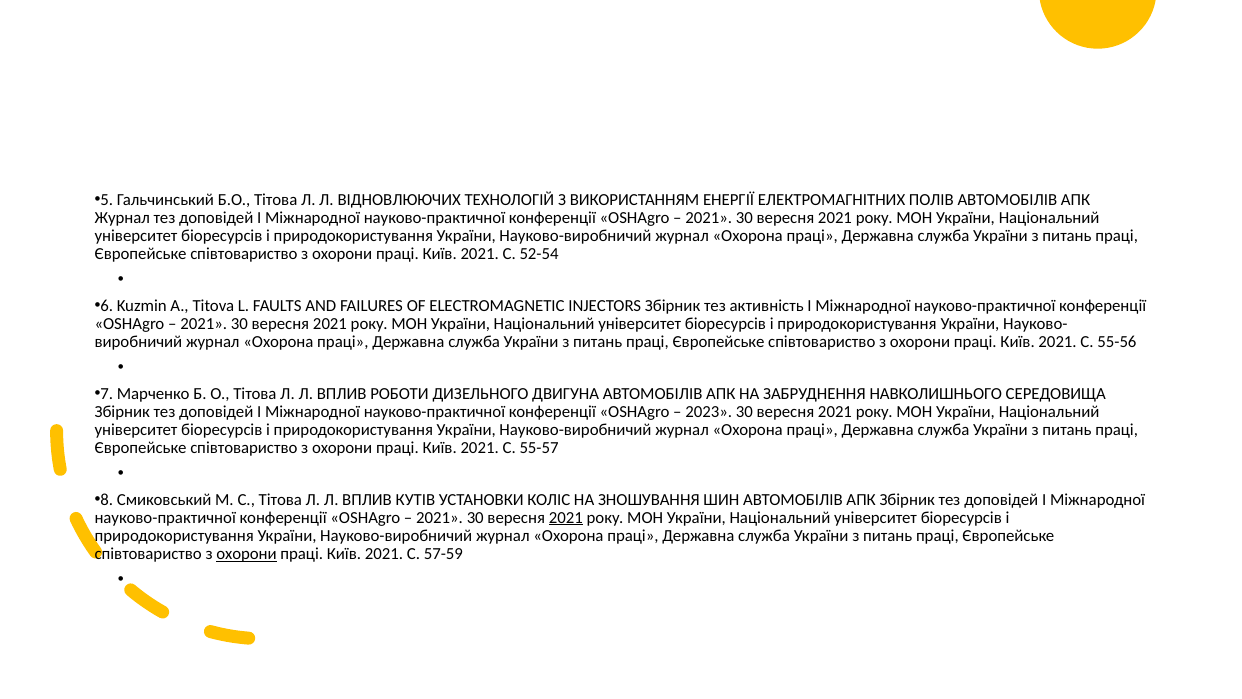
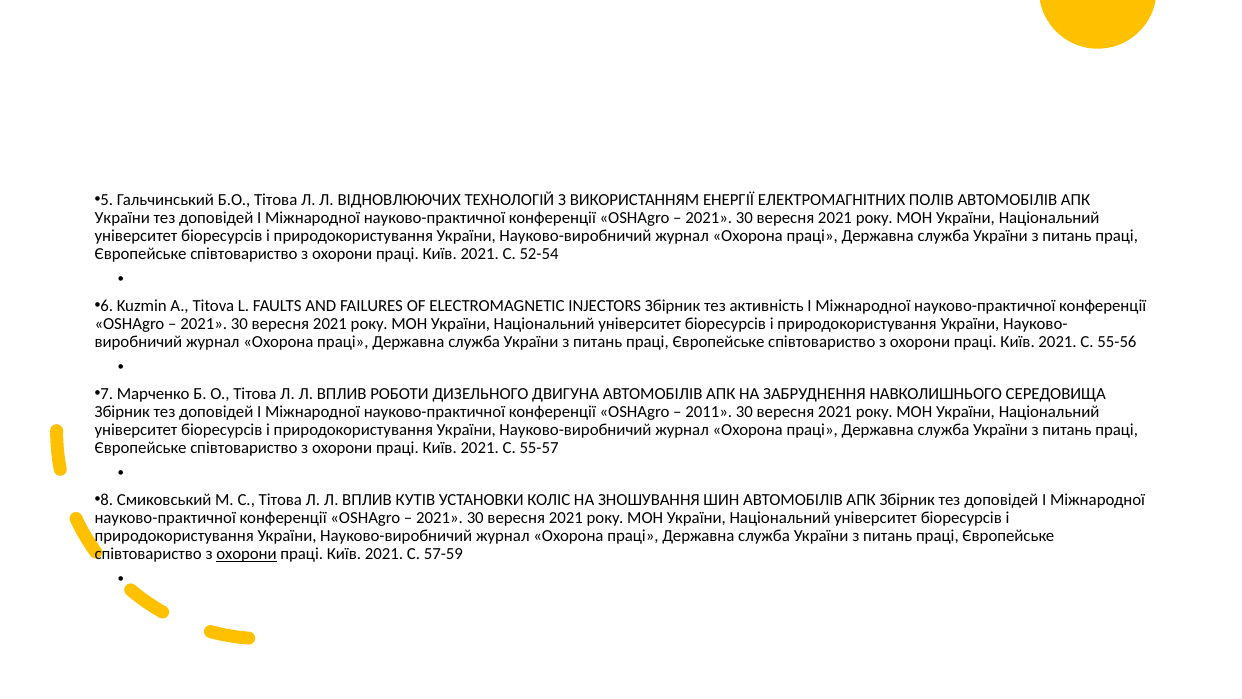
Журнал: Журнал -> України (122, 218)
2023: 2023 -> 2011 (709, 411)
2021 underline: present -> none (566, 517)
